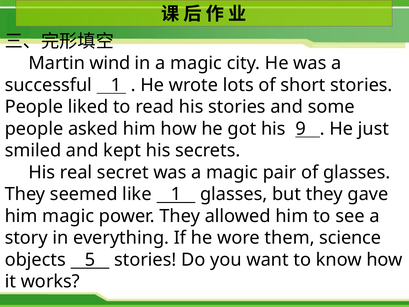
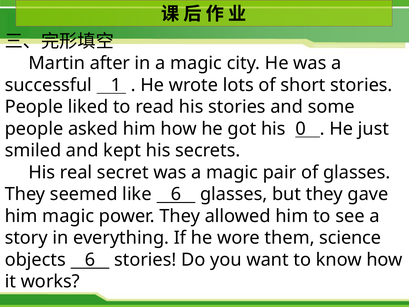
wind: wind -> after (110, 63)
9: 9 -> 0 (301, 129)
like 1: 1 -> 6 (176, 194)
objects 5: 5 -> 6 (90, 260)
